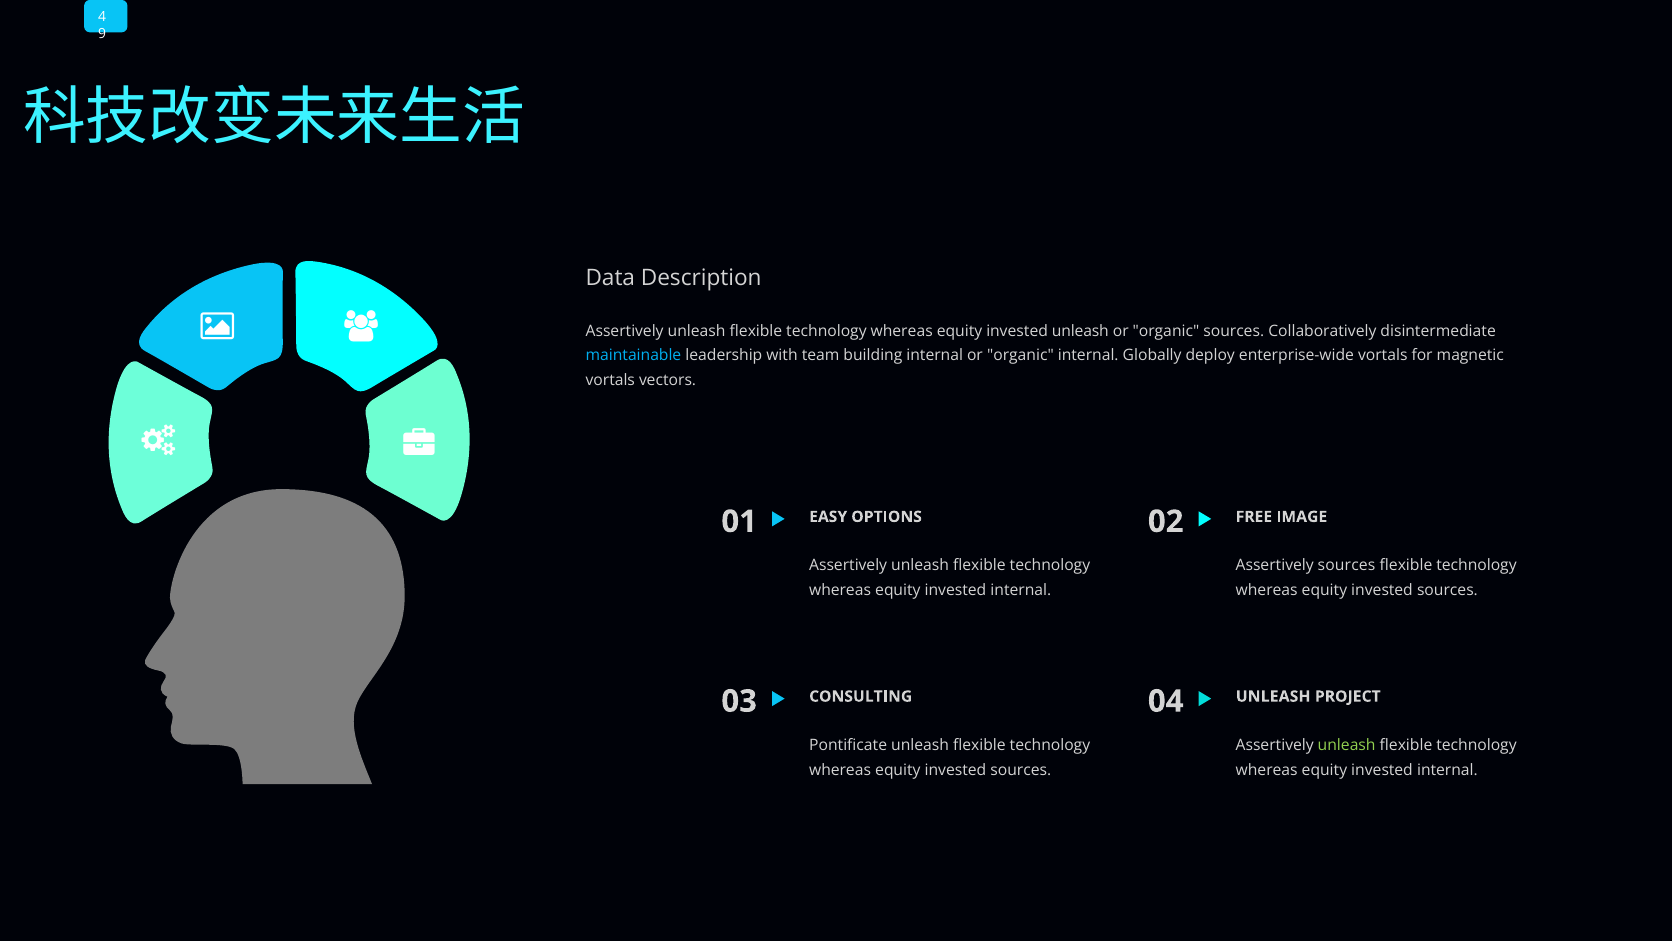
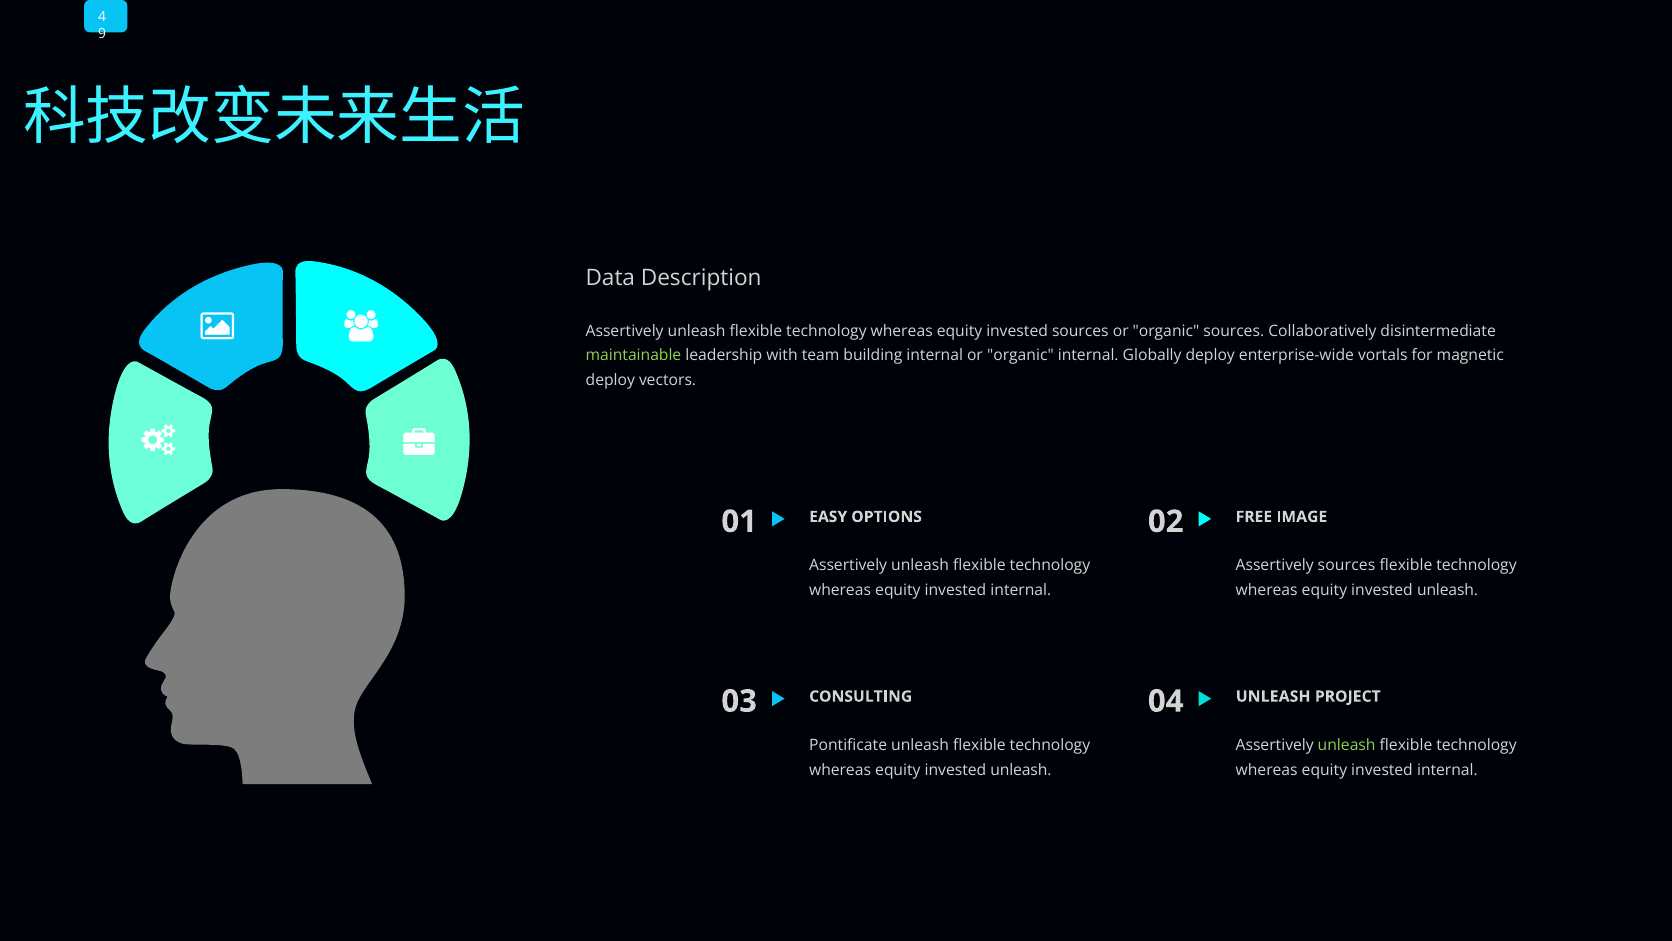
invested unleash: unleash -> sources (1080, 331)
maintainable colour: light blue -> light green (633, 355)
vortals: vortals -> deploy (610, 380)
sources: sources -> unleash (1447, 590)
sources: sources -> unleash (1021, 770)
